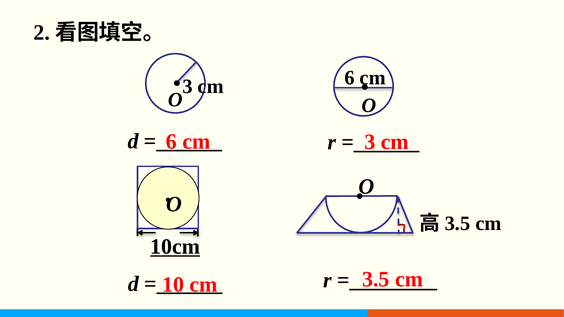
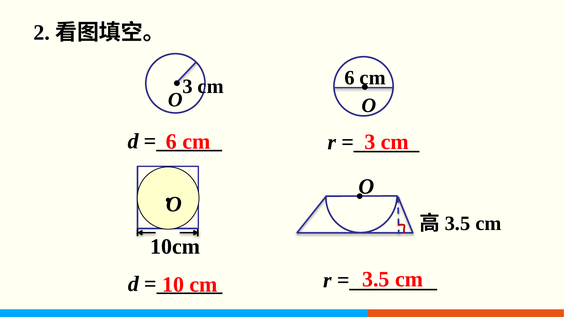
10cm underline: present -> none (175, 247)
